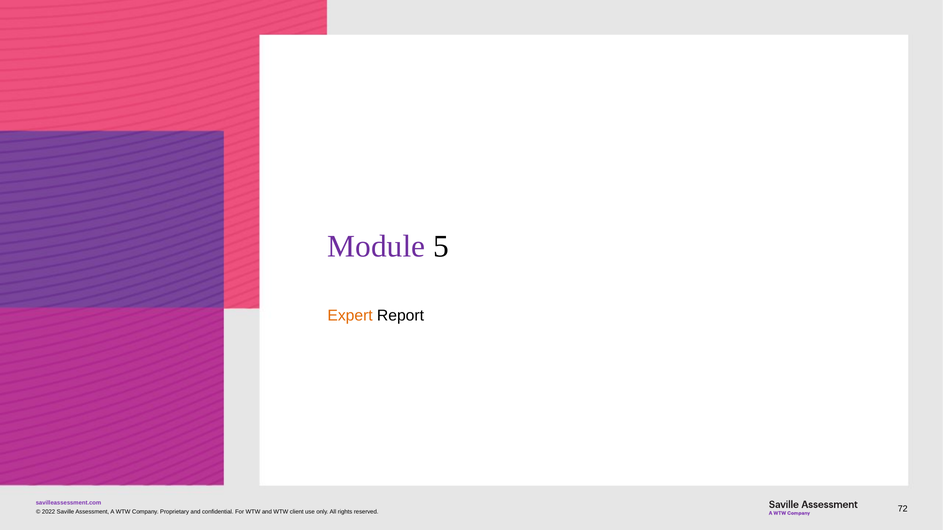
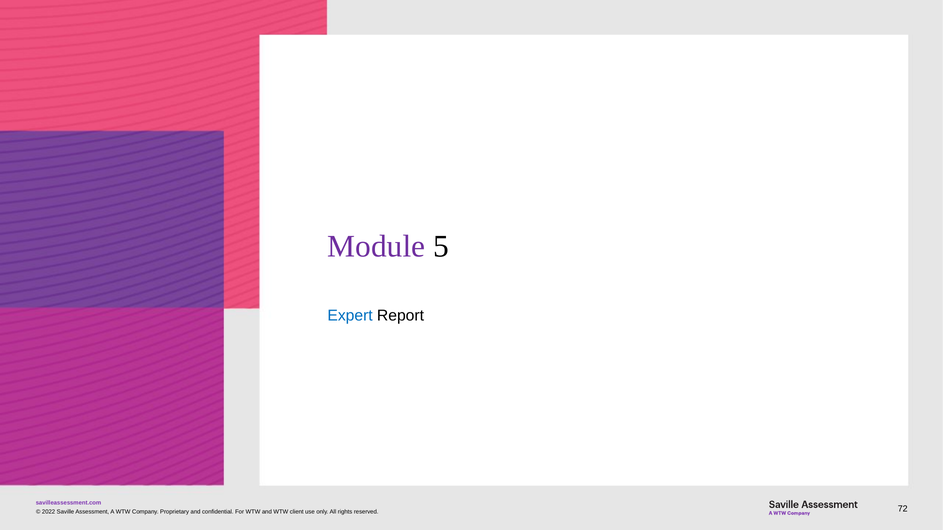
Expert colour: orange -> blue (350, 316)
